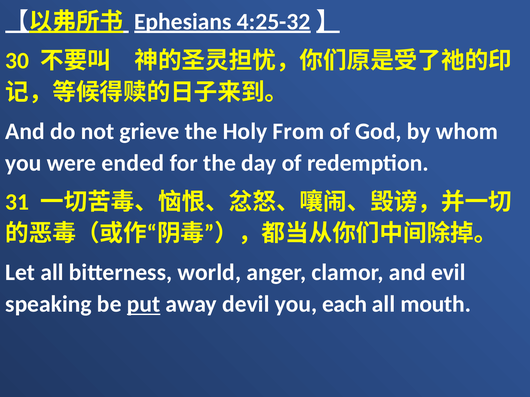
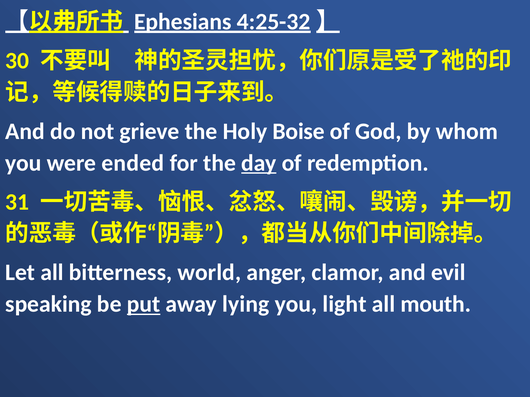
From: From -> Boise (299, 132)
day underline: none -> present (259, 163)
devil: devil -> lying (246, 305)
each: each -> light (344, 305)
